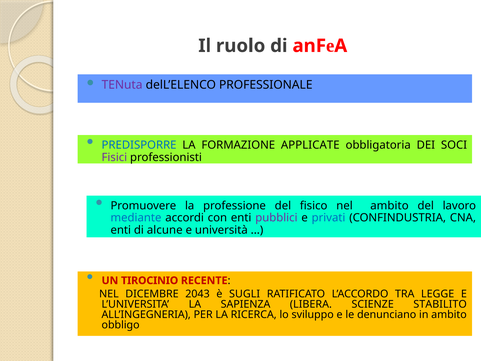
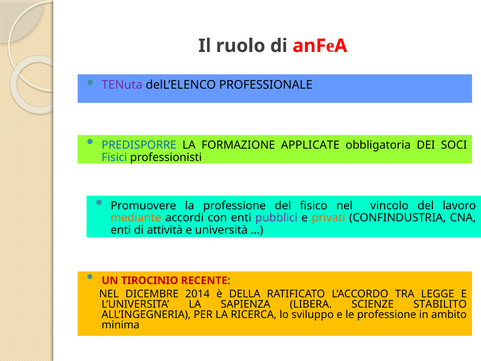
Fisici colour: purple -> blue (114, 157)
nel ambito: ambito -> vincolo (389, 205)
mediante colour: blue -> orange (136, 218)
privati colour: blue -> orange (329, 218)
alcune: alcune -> attività (165, 230)
2043: 2043 -> 2014 (197, 294)
SUGLI: SUGLI -> DELLA (245, 294)
le denunciano: denunciano -> professione (387, 314)
obbligo: obbligo -> minima (121, 325)
